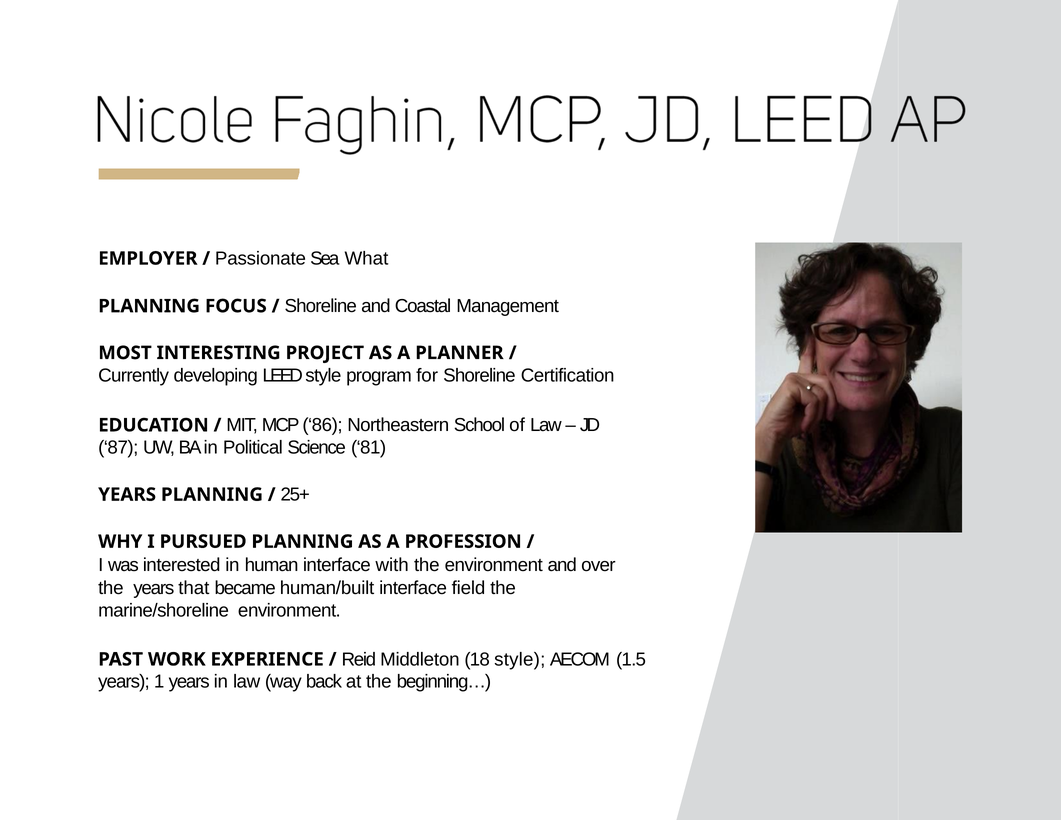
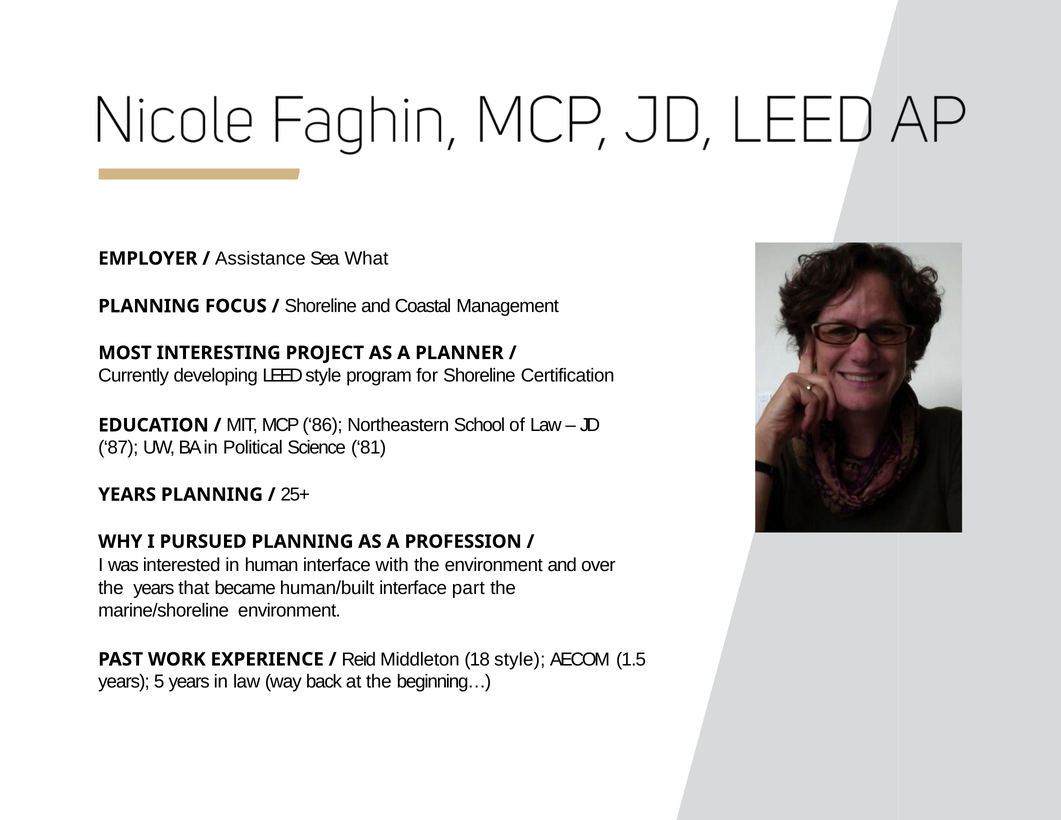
Passionate: Passionate -> Assistance (260, 258)
field: field -> part (468, 588)
1: 1 -> 5 (159, 681)
